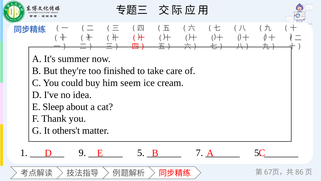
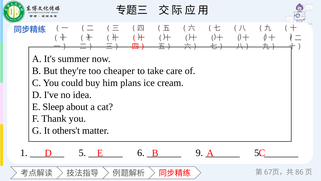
finished: finished -> cheaper (119, 71)
seem: seem -> plans (131, 83)
9: 9 -> 5 (82, 153)
5: 5 -> 6 (141, 153)
7: 7 -> 9 (199, 153)
